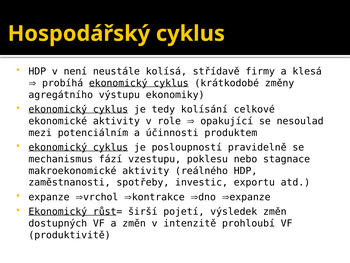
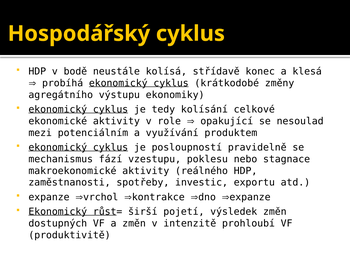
není: není -> bodě (75, 71)
firmy: firmy -> konec (260, 71)
účinnosti: účinnosti -> využívání (172, 133)
